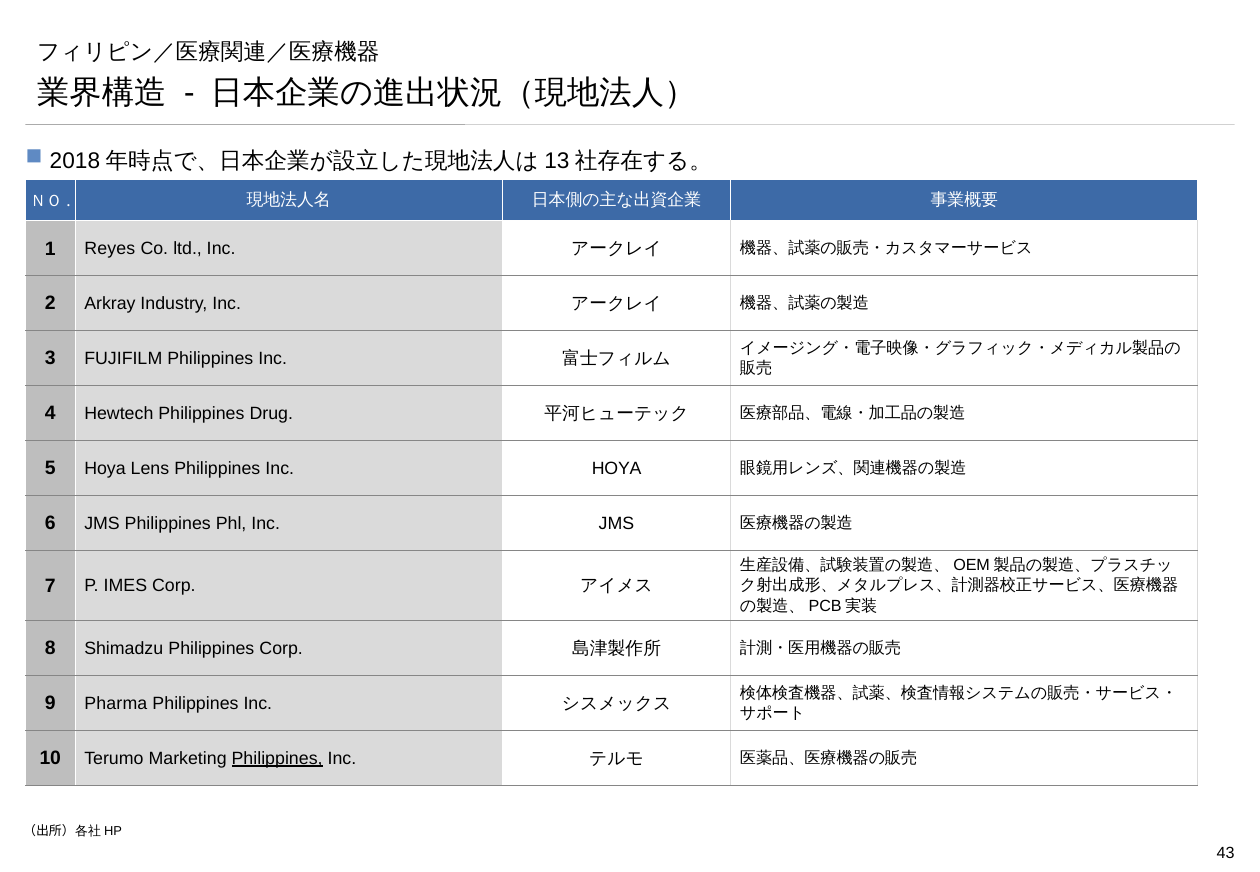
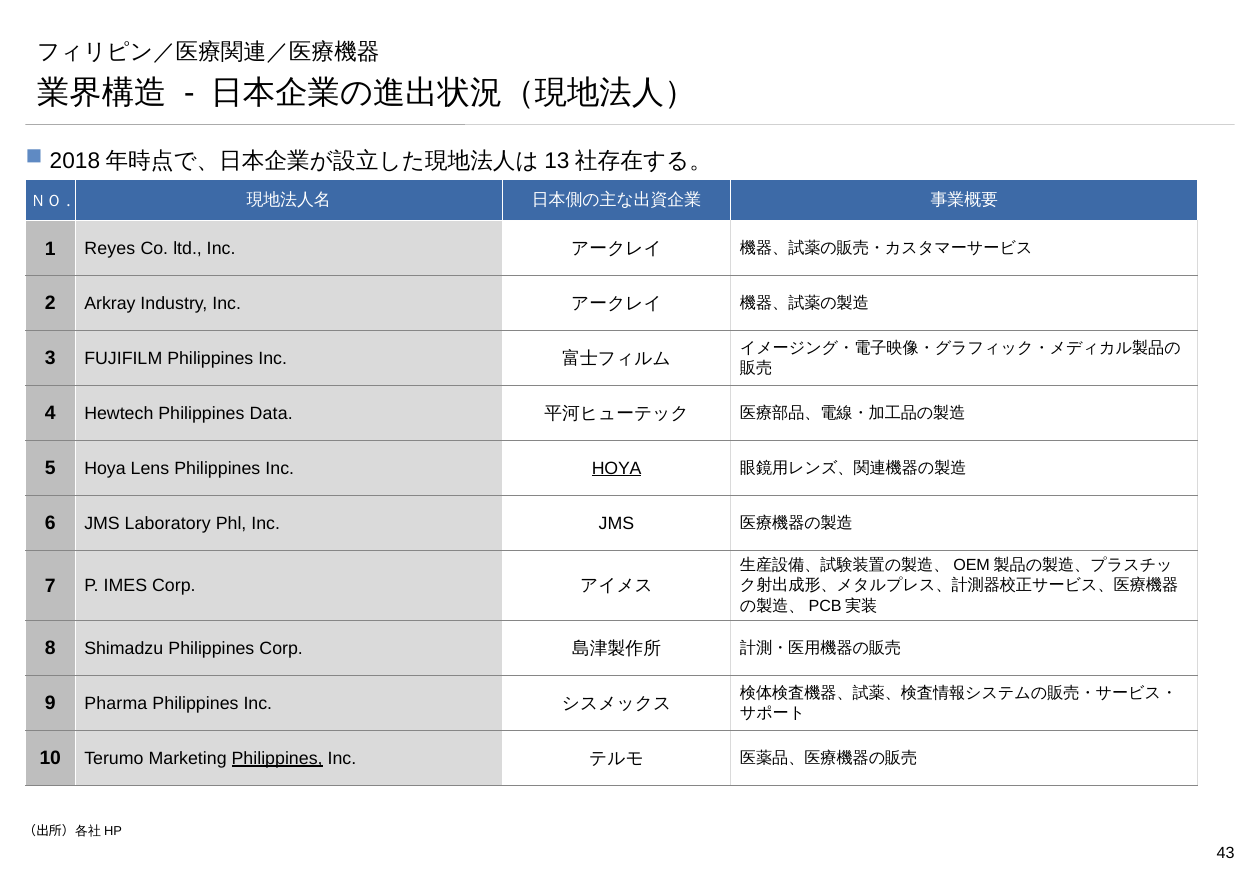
Drug: Drug -> Data (271, 414)
HOYA underline: none -> present (617, 468)
JMS Philippines: Philippines -> Laboratory (168, 523)
